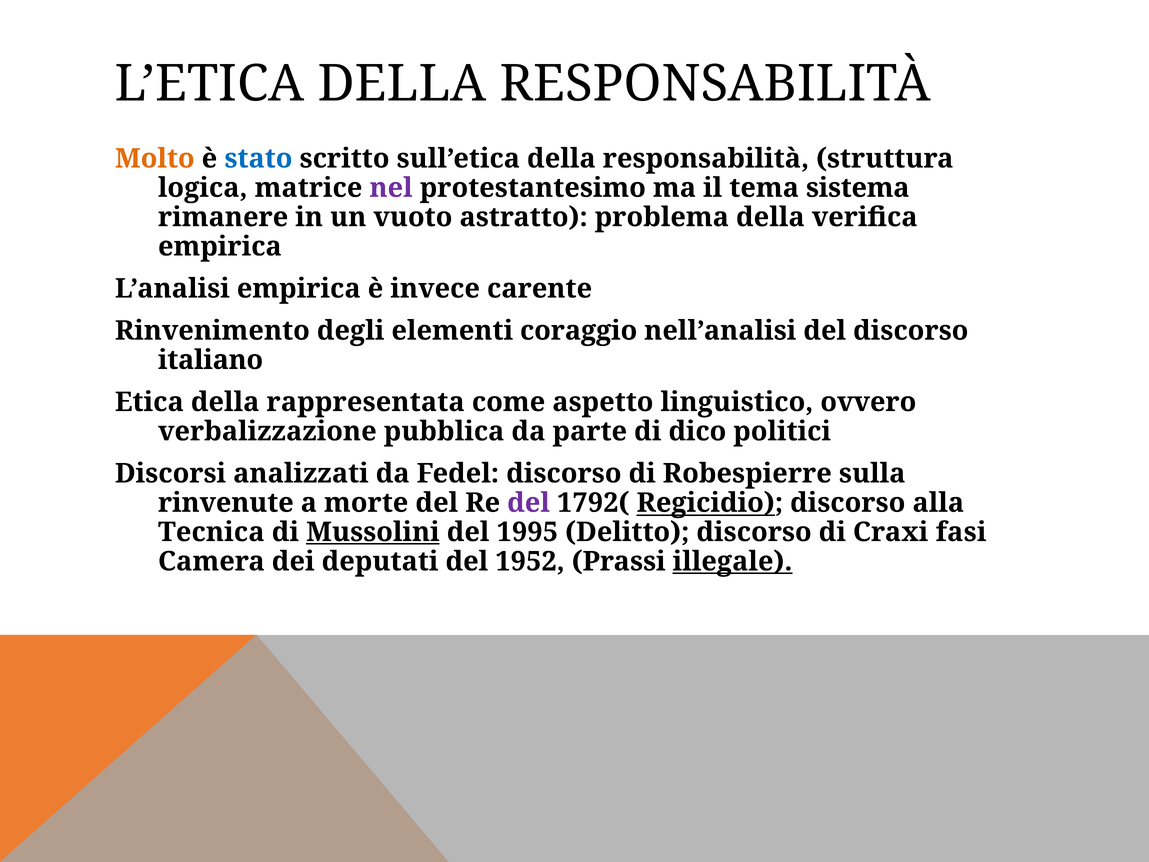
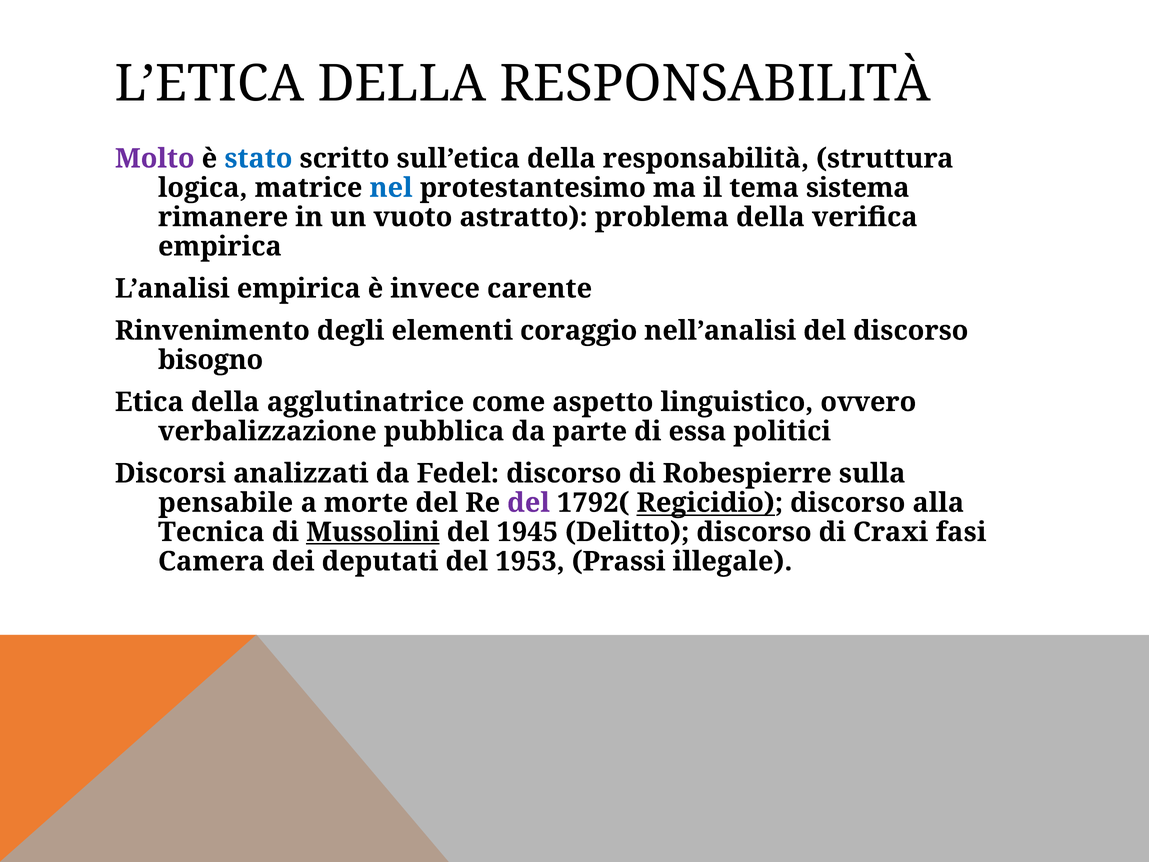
Molto colour: orange -> purple (155, 159)
nel colour: purple -> blue (391, 188)
italiano: italiano -> bisogno (211, 360)
rappresentata: rappresentata -> agglutinatrice (366, 402)
dico: dico -> essa (697, 431)
rinvenute: rinvenute -> pensabile (226, 503)
1995: 1995 -> 1945 (527, 532)
1952: 1952 -> 1953 (530, 561)
illegale underline: present -> none (733, 561)
